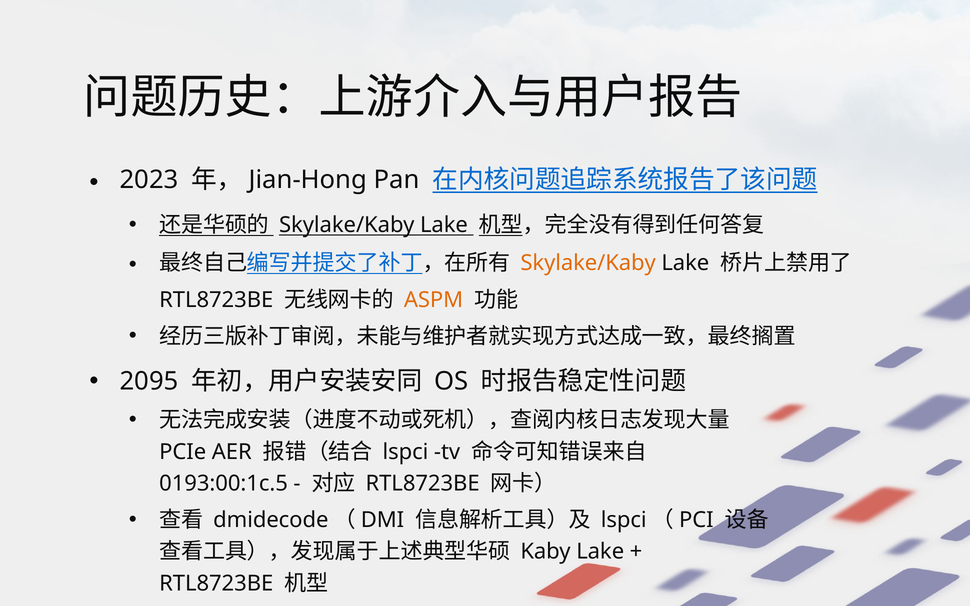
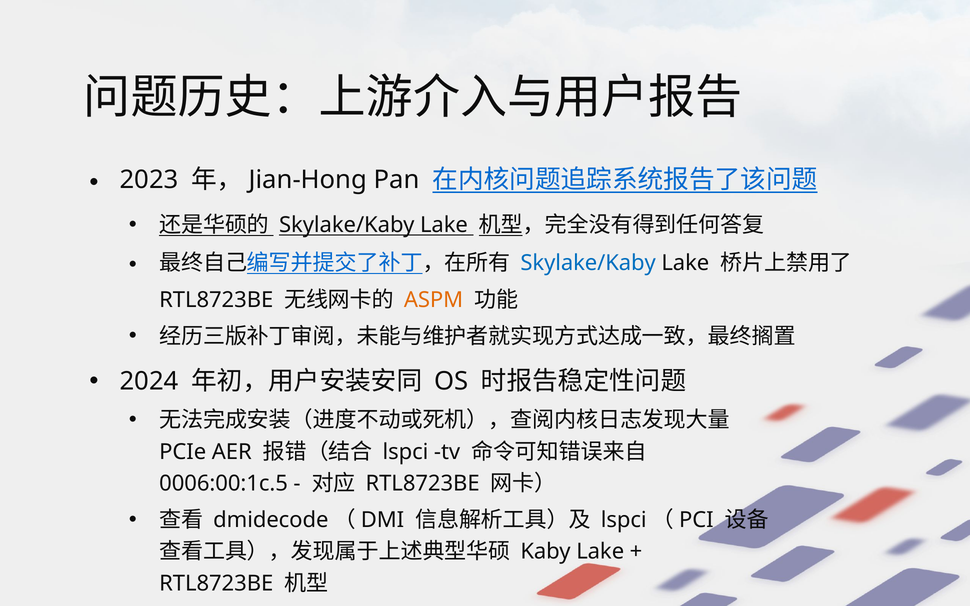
Skylake/Kaby colour: orange -> blue (588, 263)
2095: 2095 -> 2024 (149, 382)
0193:00:1c.5: 0193:00:1c.5 -> 0006:00:1c.5 (224, 484)
